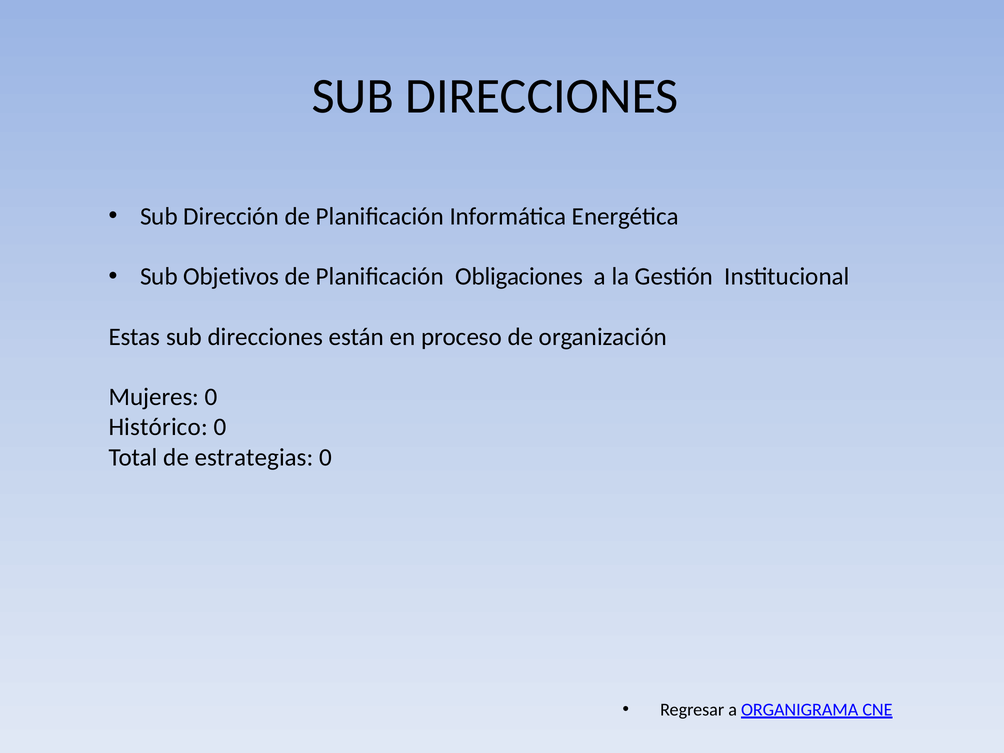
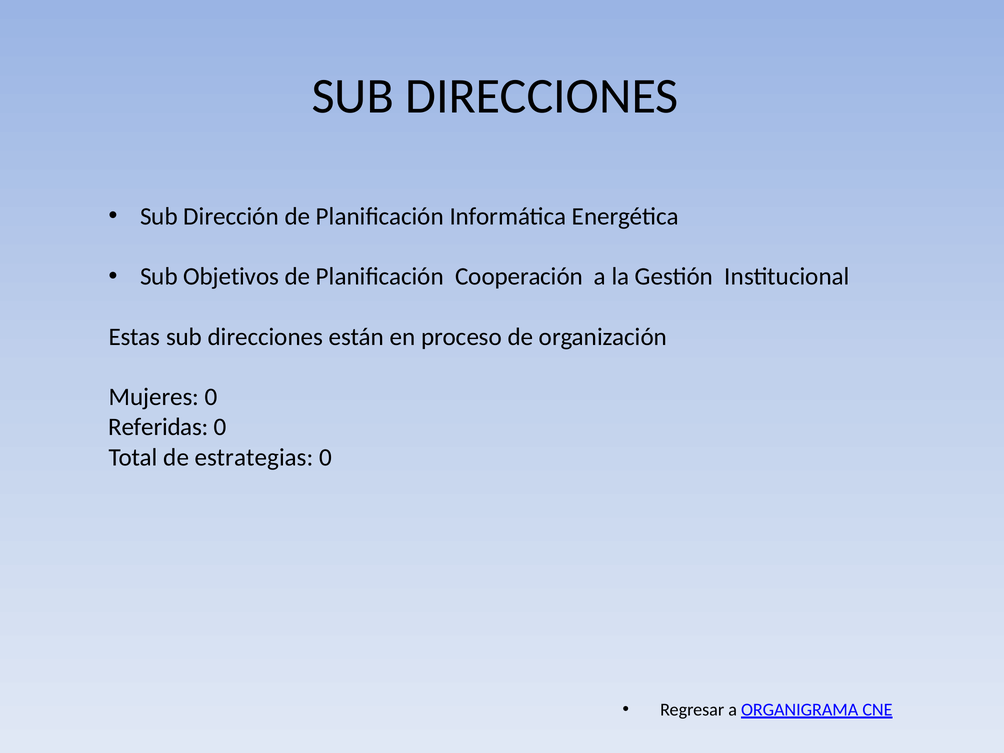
Obligaciones: Obligaciones -> Cooperación (519, 277)
Histórico: Histórico -> Referidas (158, 427)
